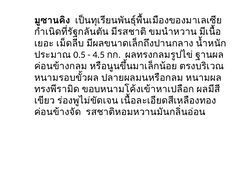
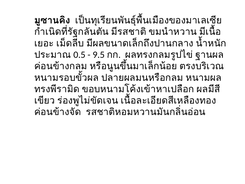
4.5: 4.5 -> 9.5 (99, 55)
